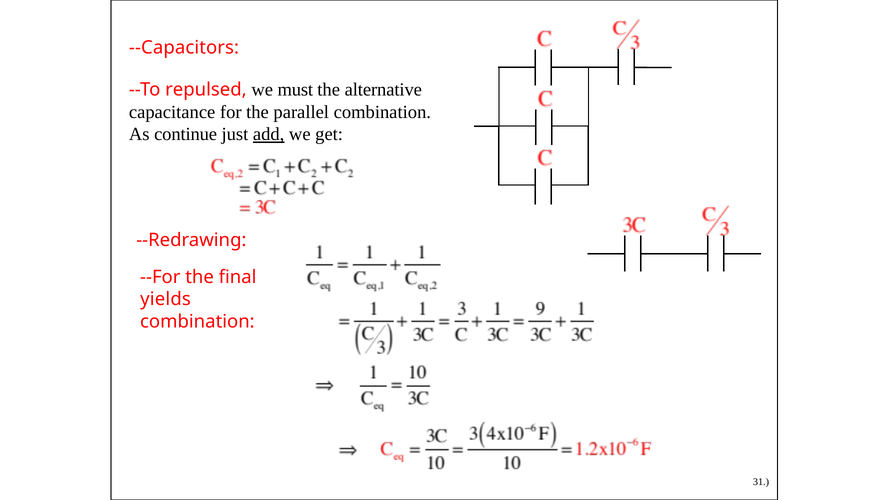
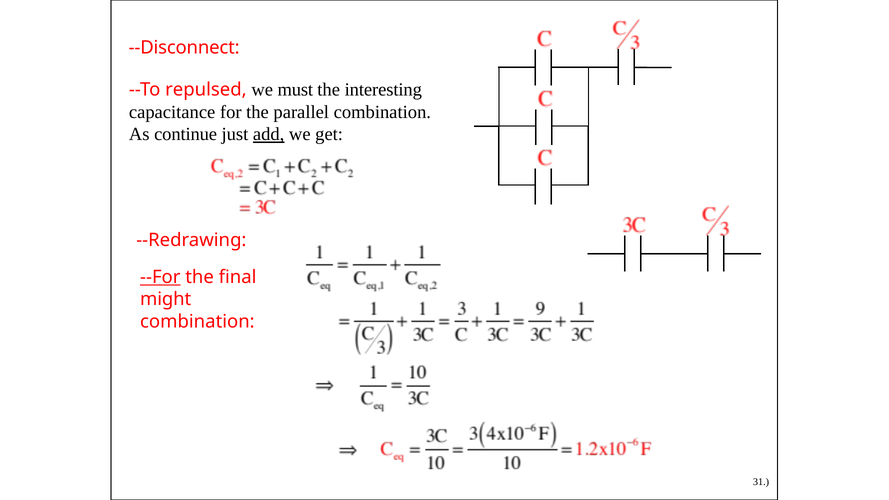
--Capacitors: --Capacitors -> --Disconnect (184, 48)
alternative: alternative -> interesting (383, 90)
--For underline: none -> present (160, 277)
yields: yields -> might (166, 299)
